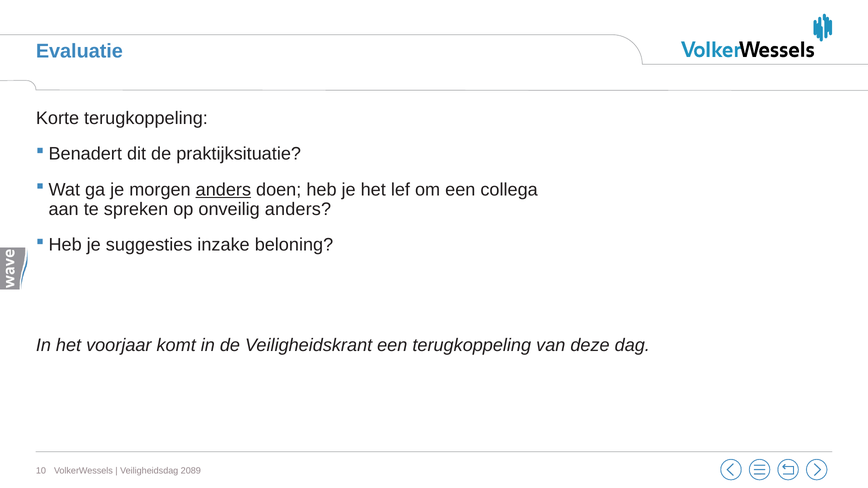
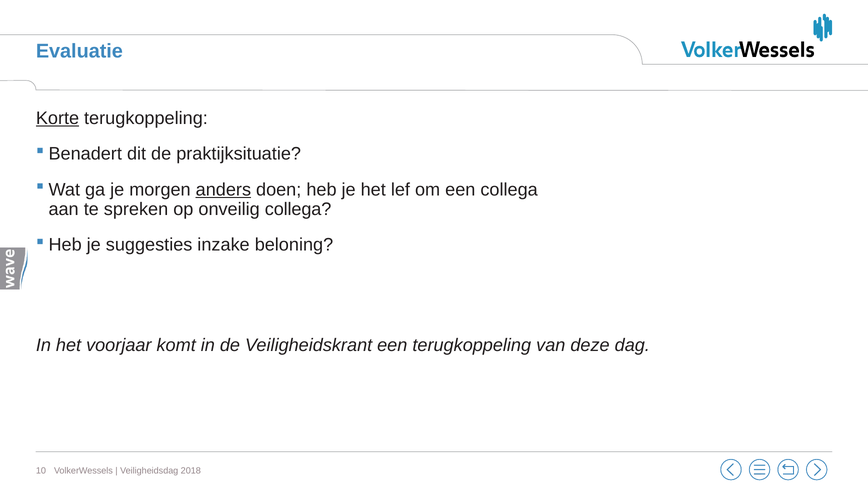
Korte underline: none -> present (57, 118)
onveilig anders: anders -> collega (298, 209)
2089: 2089 -> 2018 (191, 471)
